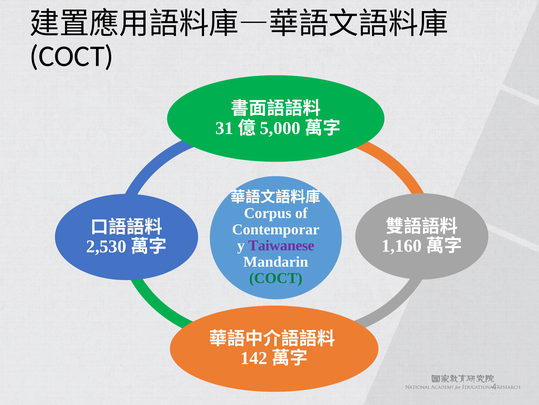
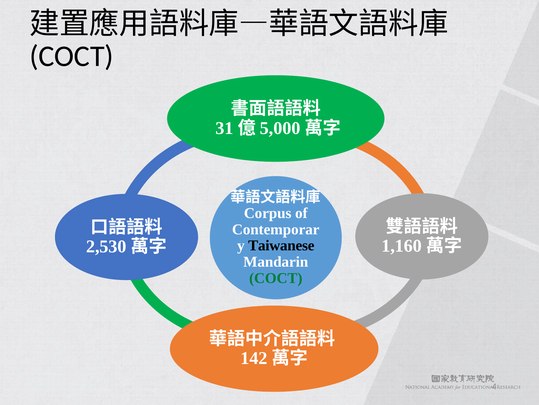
Taiwanese colour: purple -> black (281, 245)
